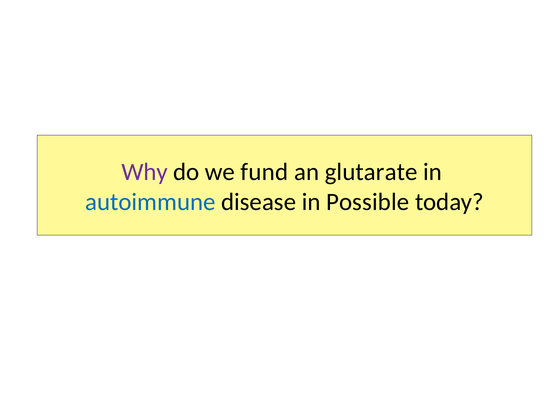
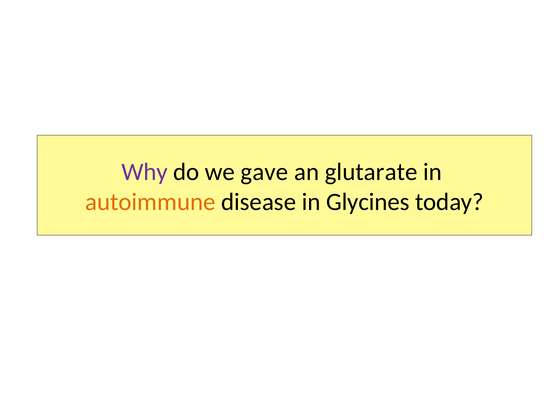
fund: fund -> gave (264, 172)
autoimmune colour: blue -> orange (150, 202)
Possible: Possible -> Glycines (368, 202)
